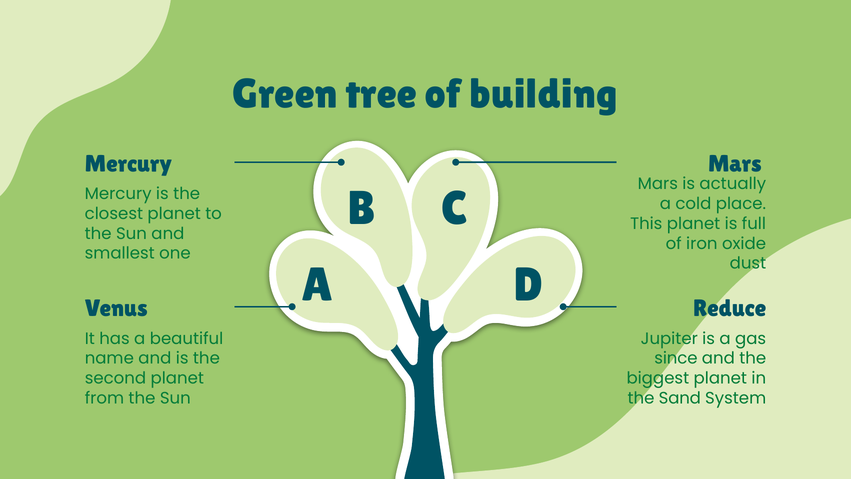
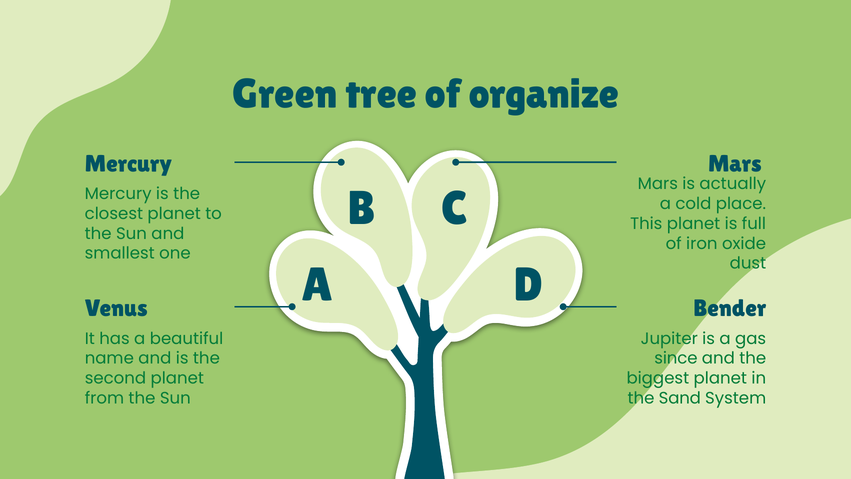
building: building -> organize (544, 94)
Reduce: Reduce -> Bender (730, 308)
